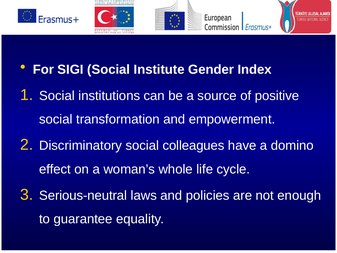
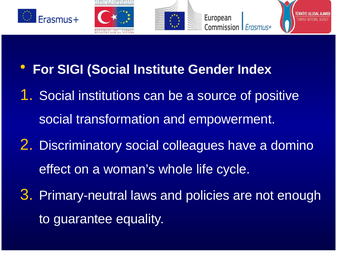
Serious-neutral: Serious-neutral -> Primary-neutral (83, 195)
